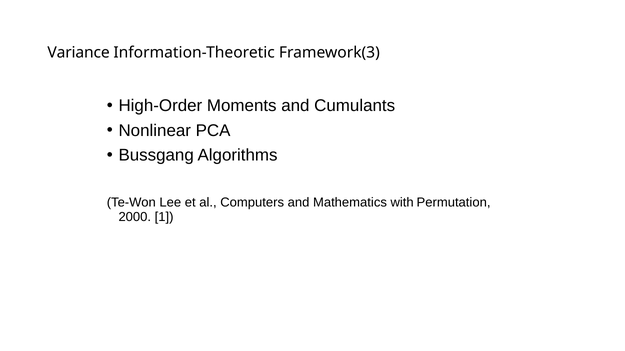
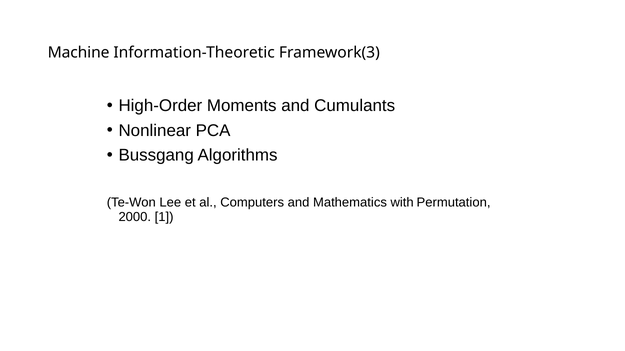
Variance: Variance -> Machine (79, 53)
